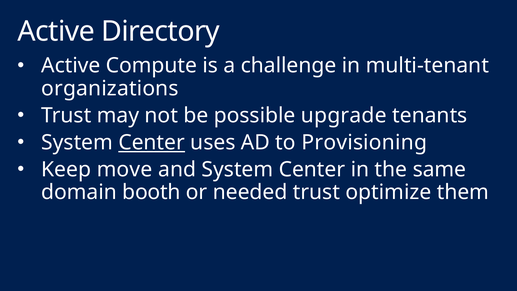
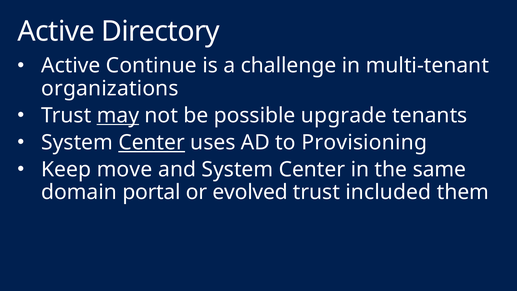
Compute: Compute -> Continue (151, 65)
may underline: none -> present (118, 115)
booth: booth -> portal (152, 192)
needed: needed -> evolved (250, 192)
optimize: optimize -> included (388, 192)
